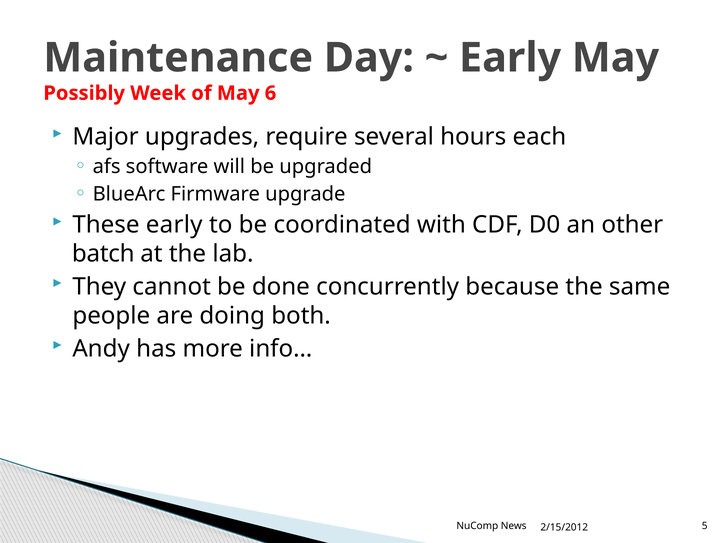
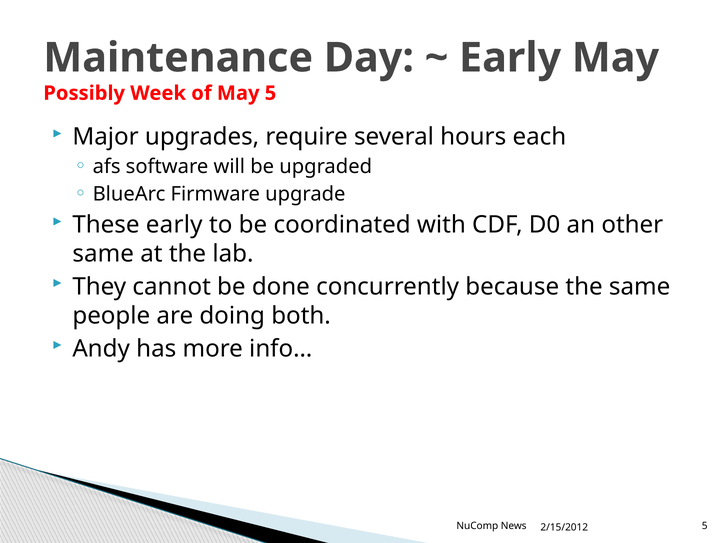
May 6: 6 -> 5 (270, 93)
batch: batch -> same (103, 254)
